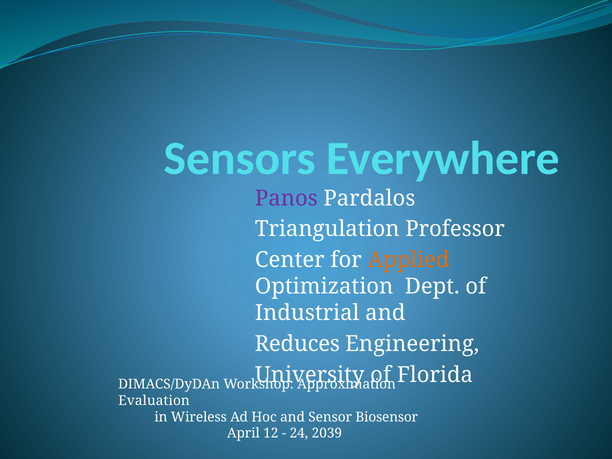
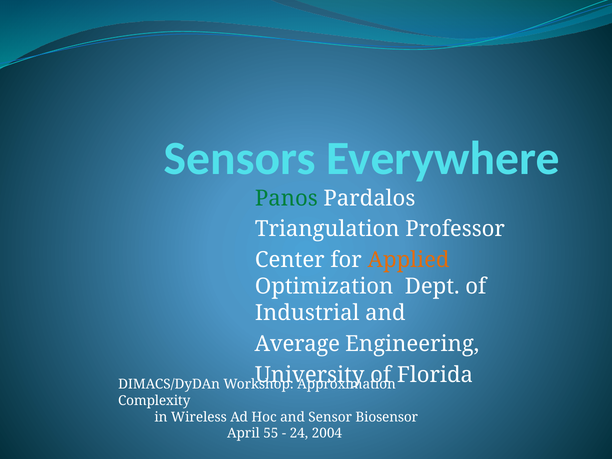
Panos colour: purple -> green (286, 198)
Reduces: Reduces -> Average (297, 344)
Evaluation: Evaluation -> Complexity (154, 401)
12: 12 -> 55 (271, 433)
2039: 2039 -> 2004 (327, 433)
